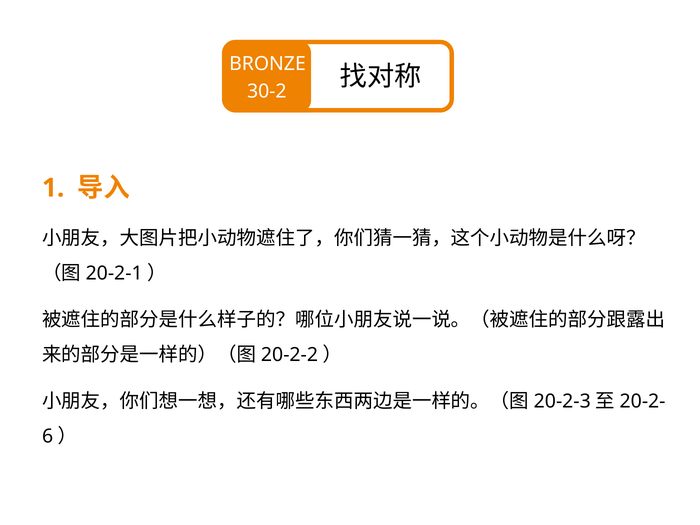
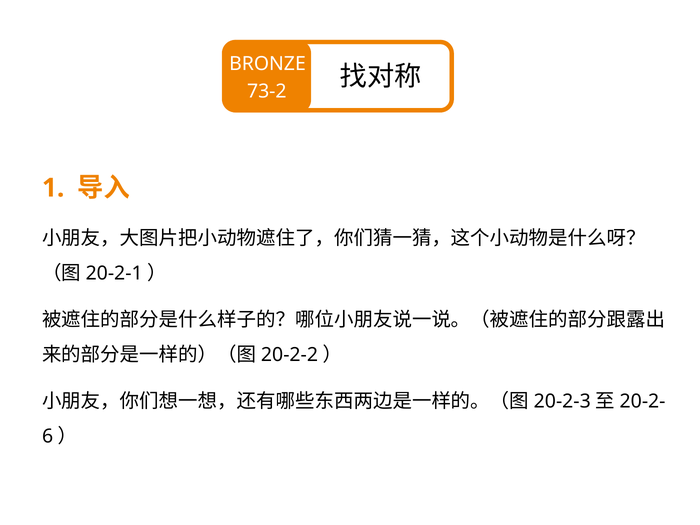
30-2: 30-2 -> 73-2 (267, 91)
